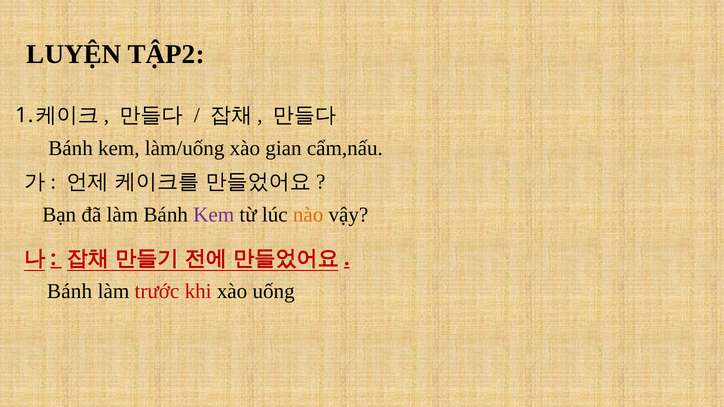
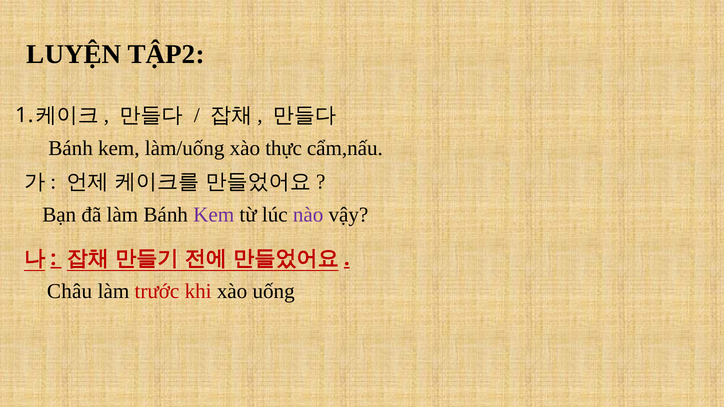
gian: gian -> thực (284, 149)
nào colour: orange -> purple (308, 215)
Bánh: Bánh -> Châu (70, 291)
